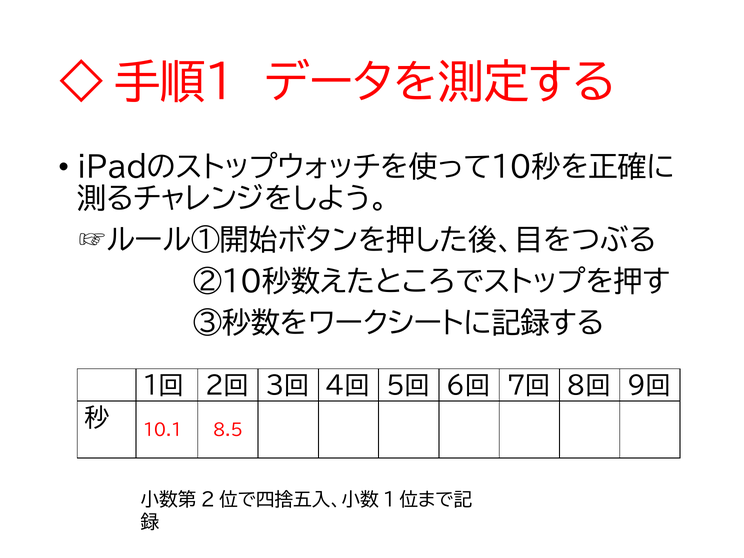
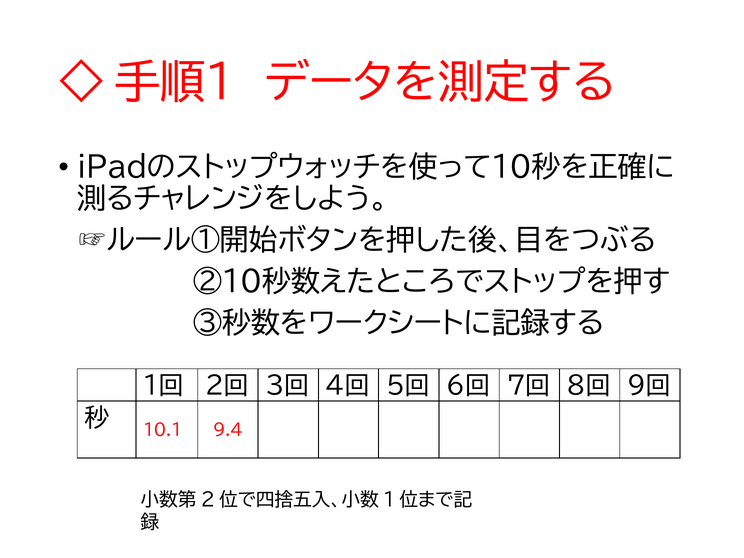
8.5: 8.5 -> 9.4 (228, 430)
